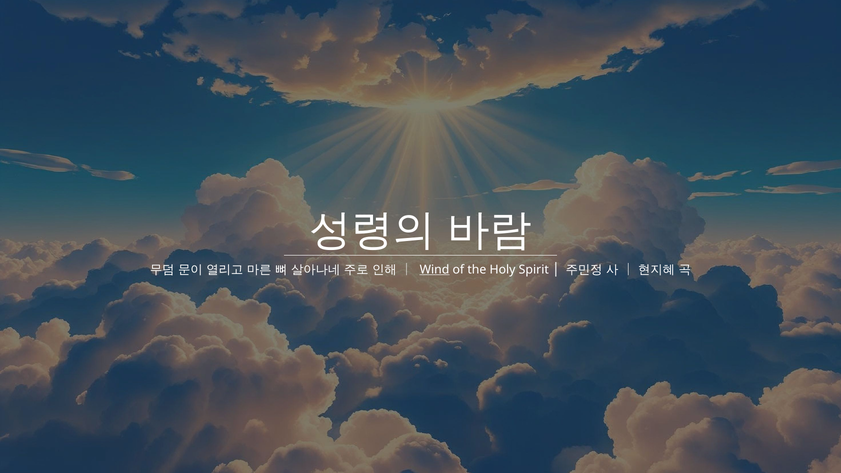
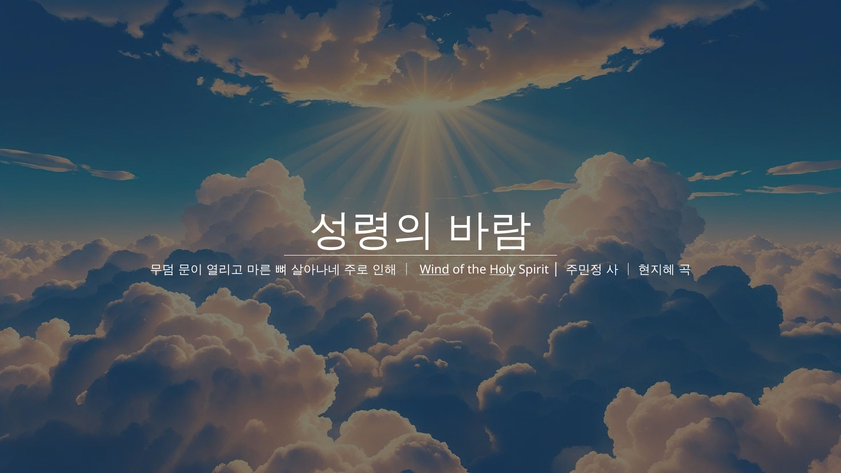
Holy underline: none -> present (503, 270)
